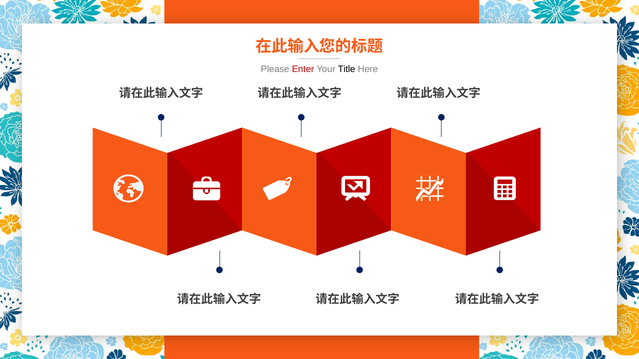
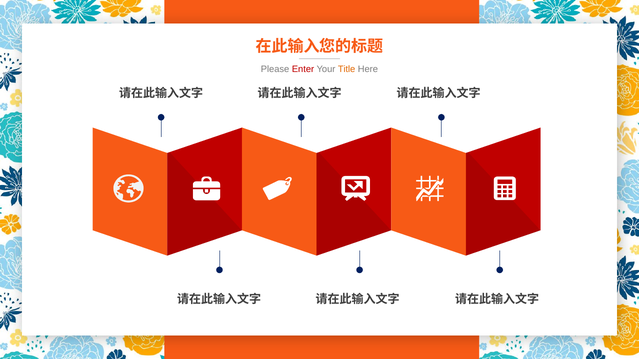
Title colour: black -> orange (347, 69)
